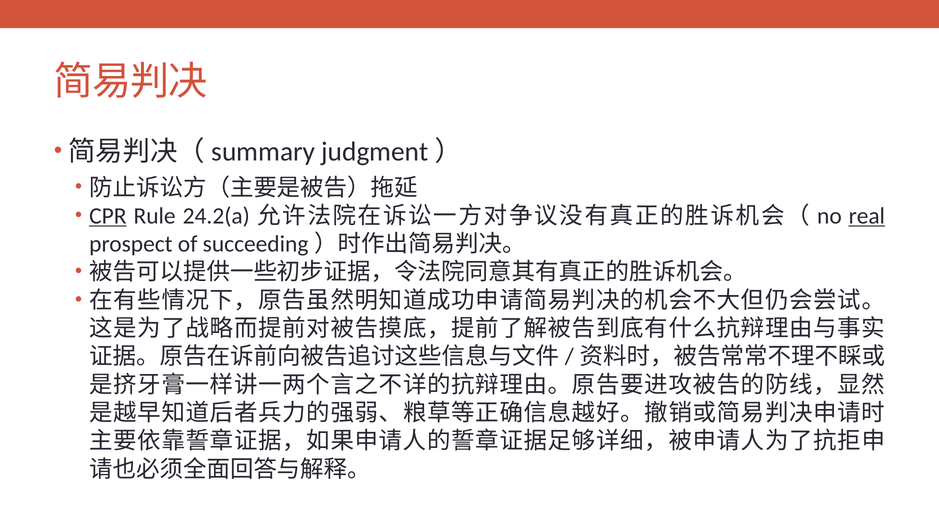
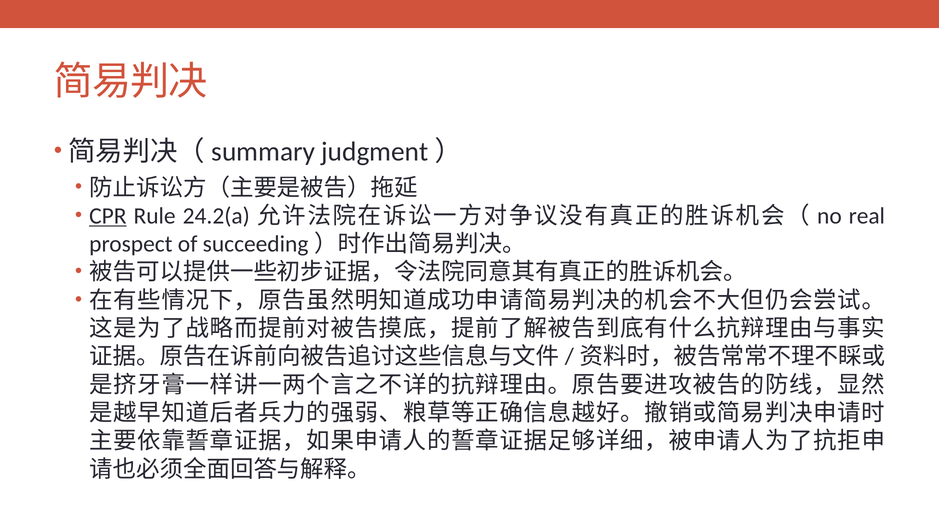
real underline: present -> none (867, 216)
